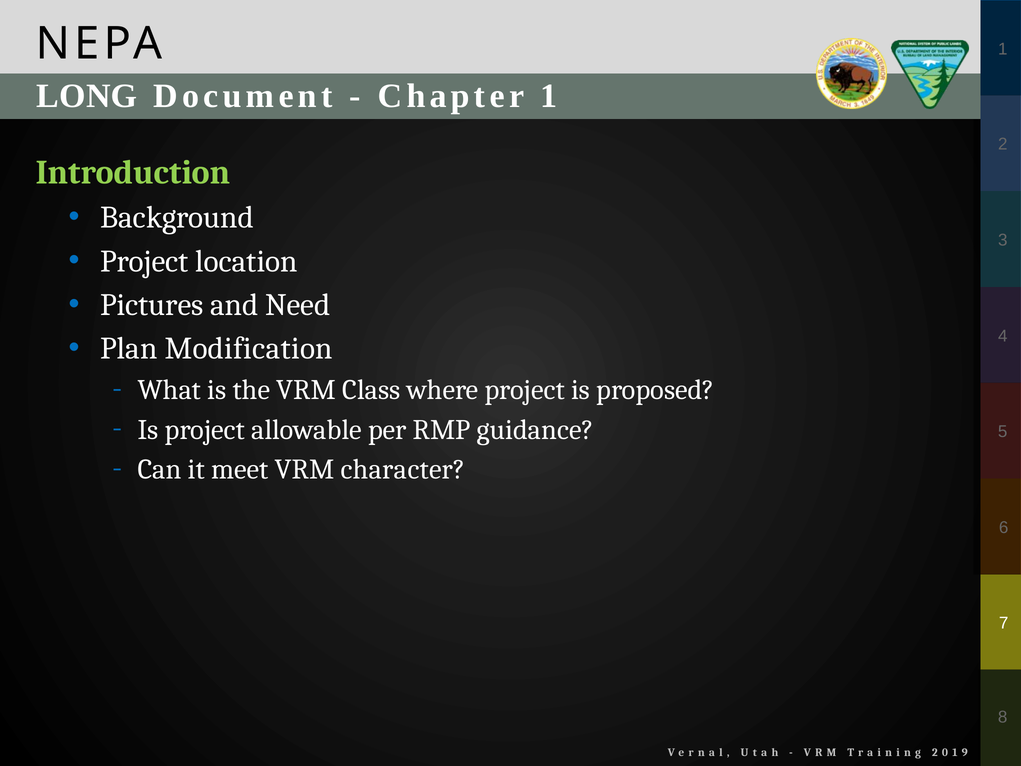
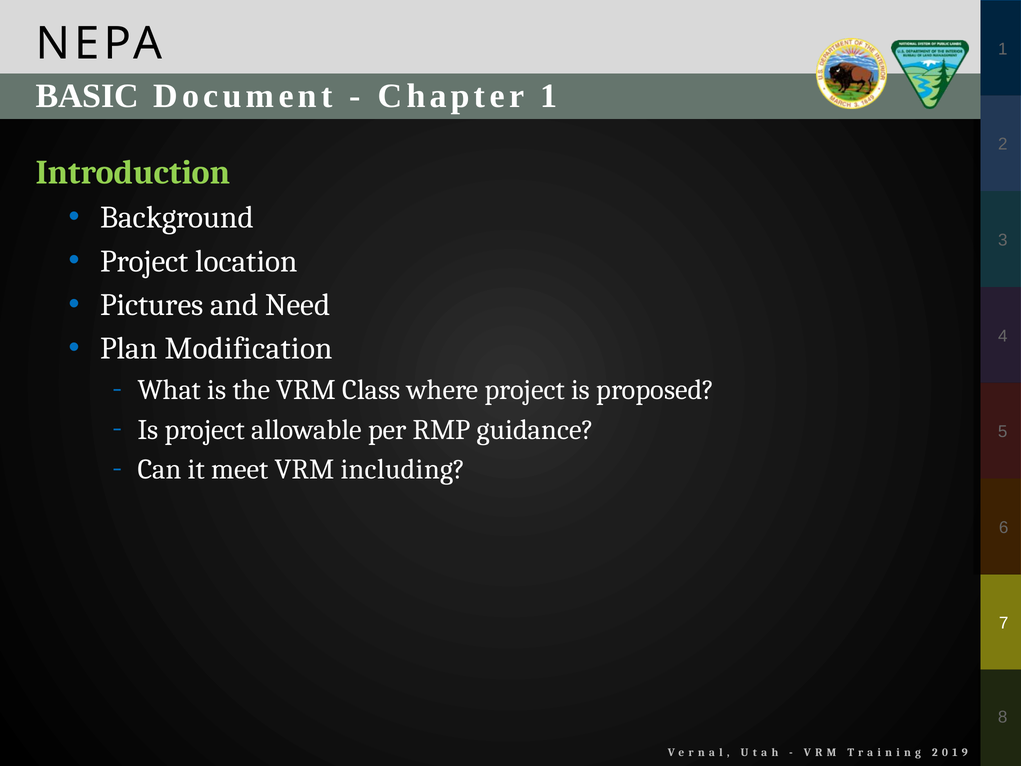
LONG: LONG -> BASIC (87, 96)
character: character -> including (403, 469)
